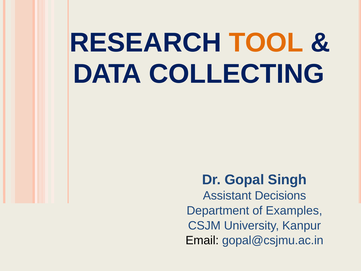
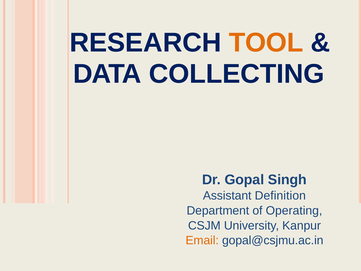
Decisions: Decisions -> Definition (280, 196)
Examples: Examples -> Operating (294, 210)
Email colour: black -> orange (202, 240)
